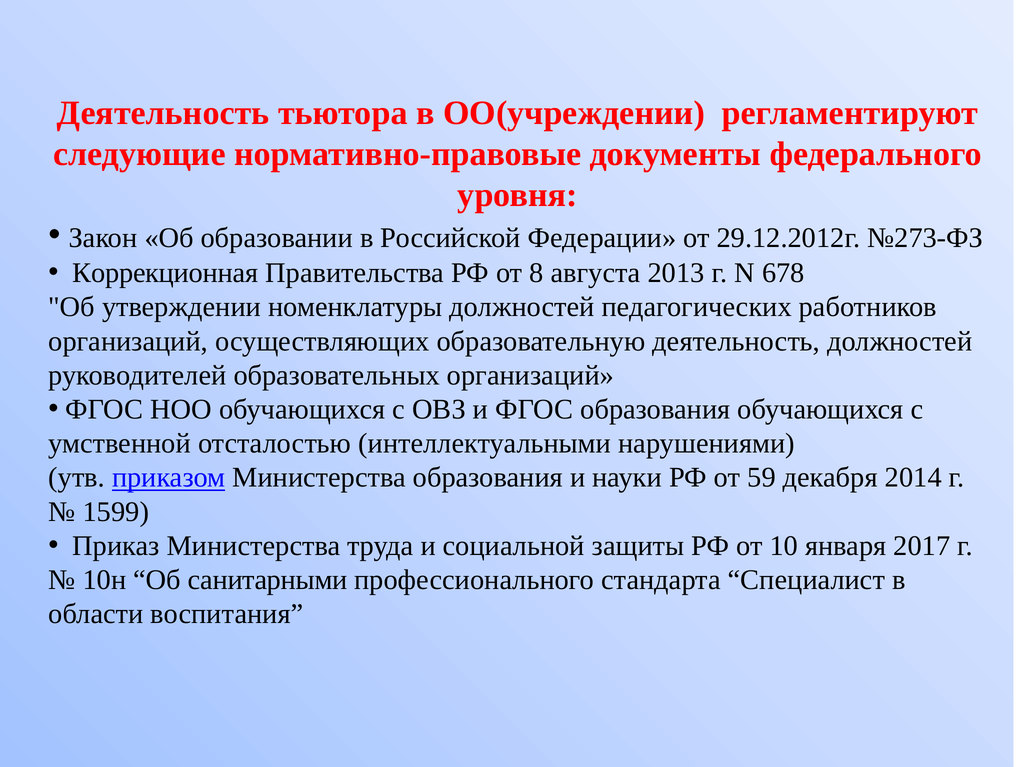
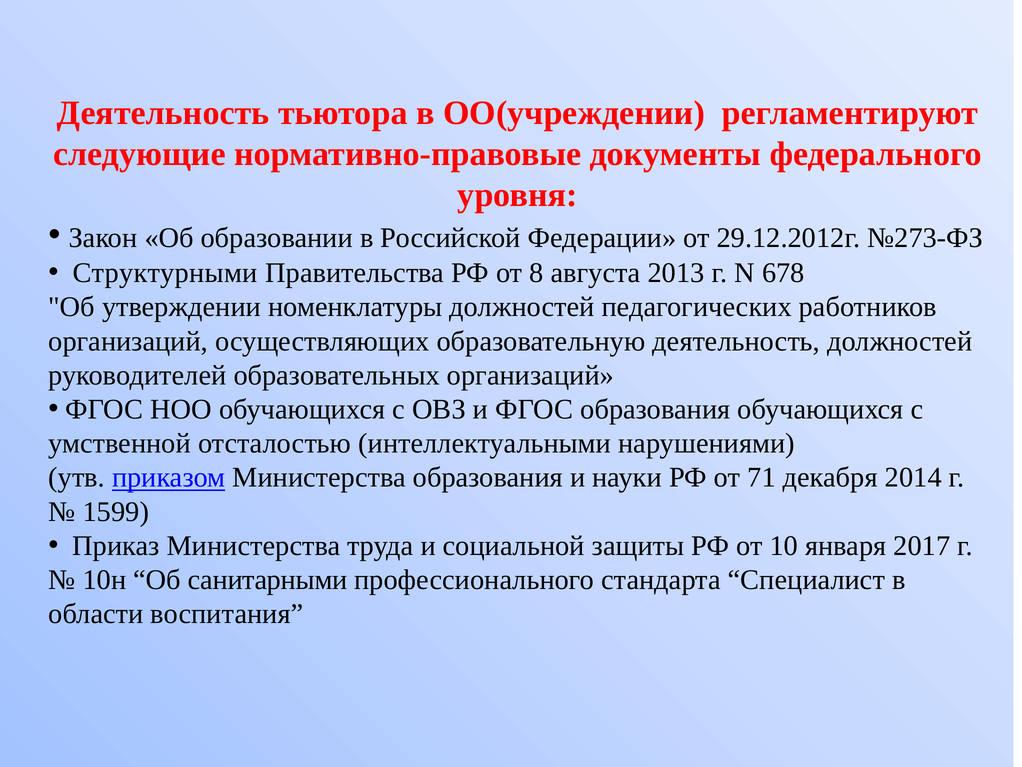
Коррекционная: Коррекционная -> Структурными (165, 273)
59: 59 -> 71 (762, 477)
